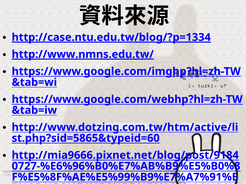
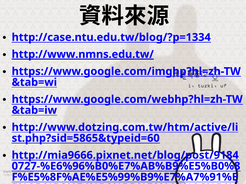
http://case.ntu.edu.tw/blog/?p=1334 underline: present -> none (111, 37)
